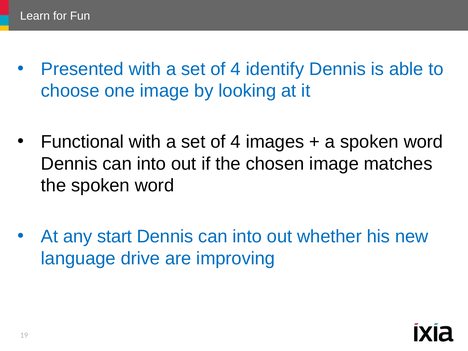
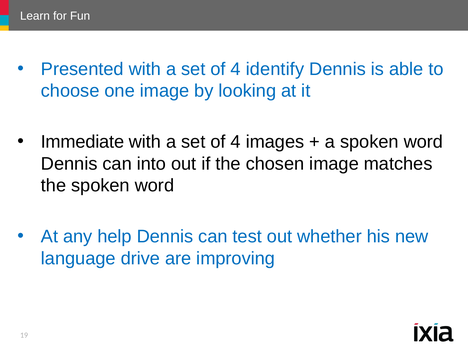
Functional: Functional -> Immediate (82, 142)
start: start -> help (115, 237)
into: into -> test (247, 237)
